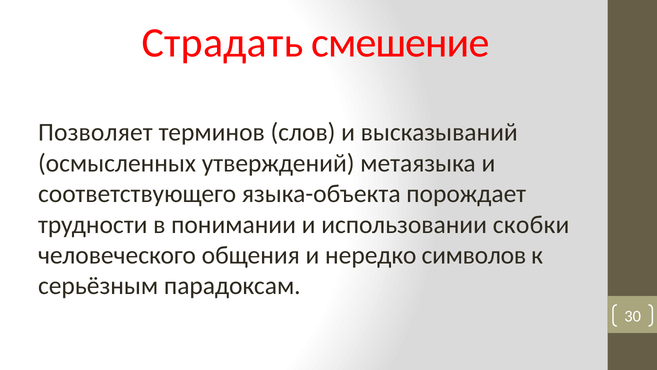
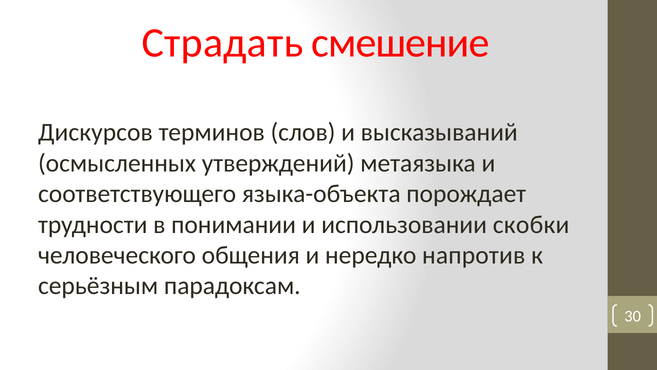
Позволяет: Позволяет -> Дискурсов (95, 132)
символов: символов -> напротив (474, 255)
